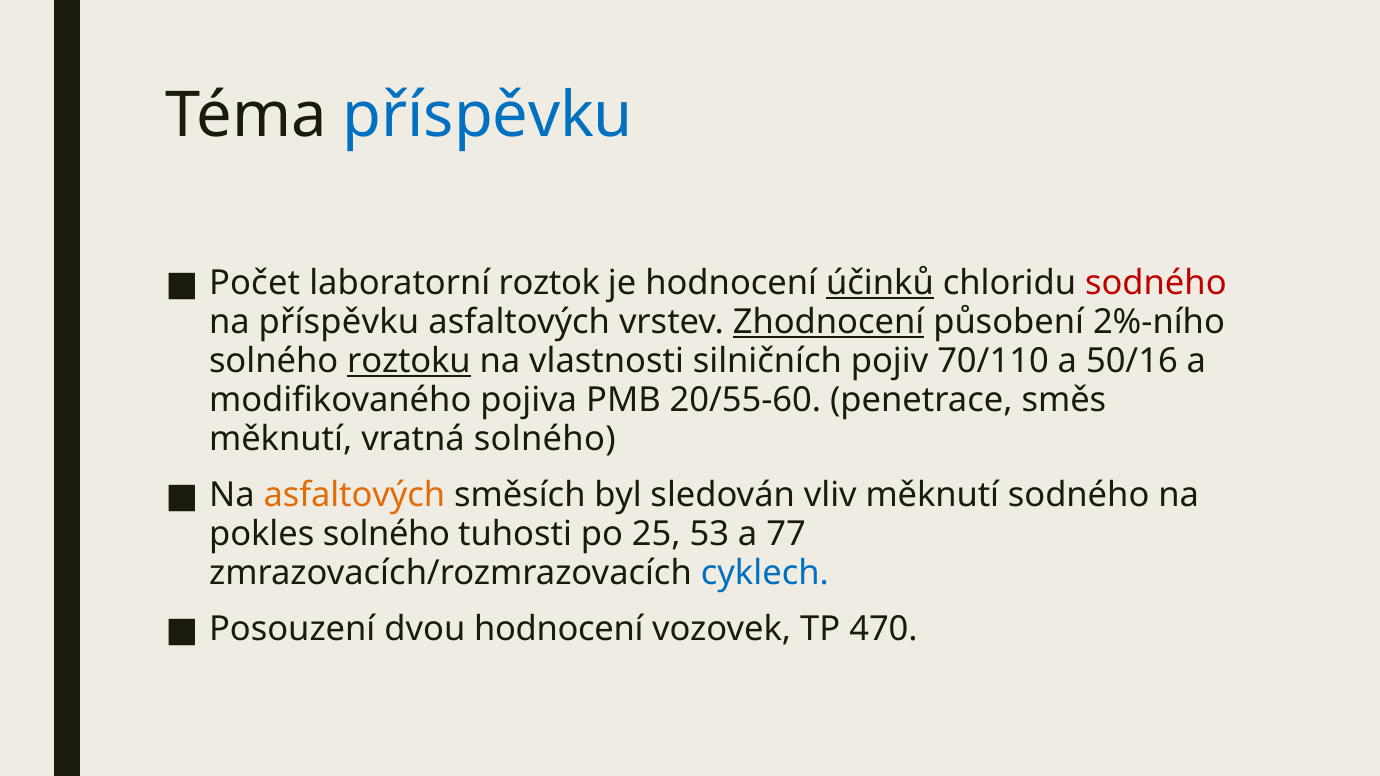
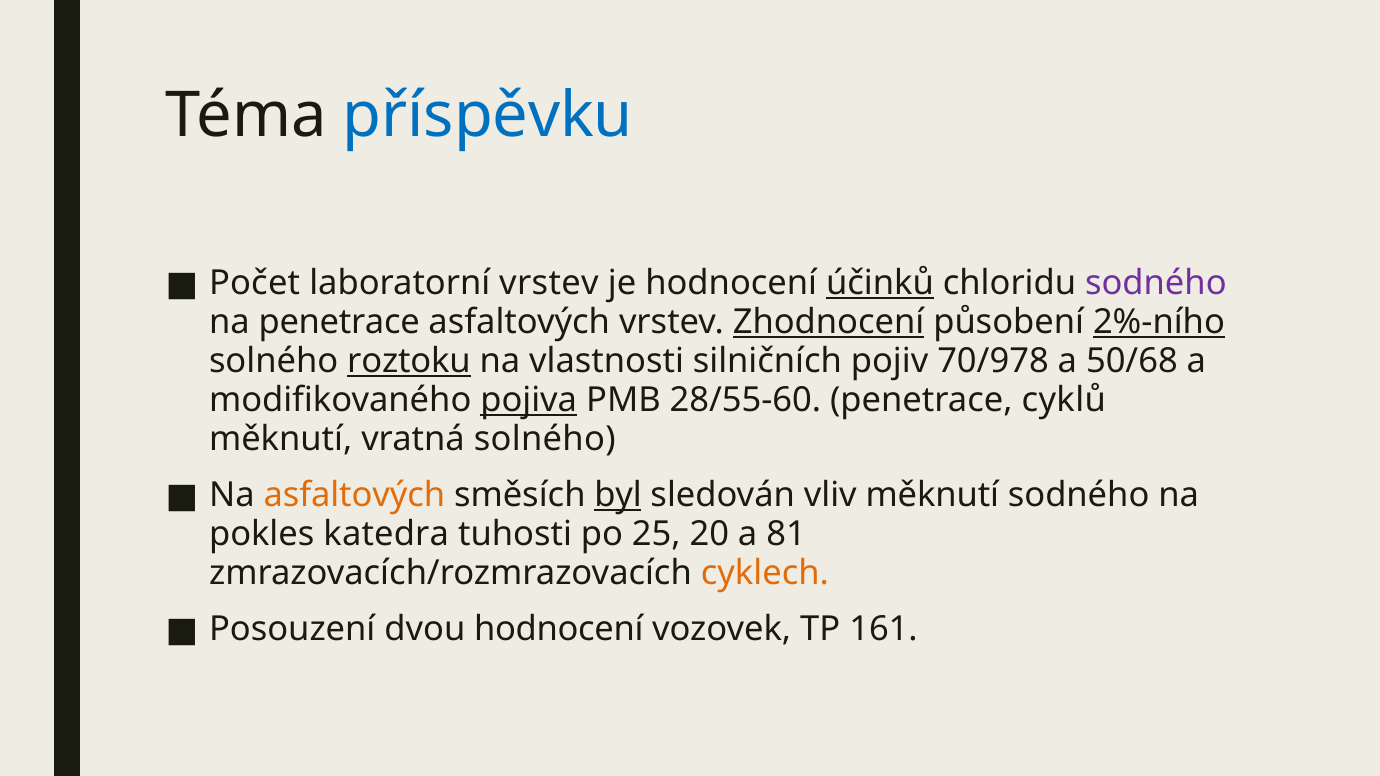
laboratorní roztok: roztok -> vrstev (549, 284)
sodného colour: red -> purple (1156, 284)
na příspěvku: příspěvku -> penetrace (339, 323)
2%-ního underline: none -> present (1159, 323)
70/110: 70/110 -> 70/978 (993, 361)
50/16: 50/16 -> 50/68 (1132, 361)
pojiva underline: none -> present (529, 400)
20/55-60: 20/55-60 -> 28/55-60 (745, 400)
směs: směs -> cyklů (1064, 400)
byl underline: none -> present (618, 496)
pokles solného: solného -> katedra (386, 534)
53: 53 -> 20 (709, 534)
77: 77 -> 81 (786, 534)
cyklech colour: blue -> orange (765, 573)
470: 470 -> 161 (883, 630)
